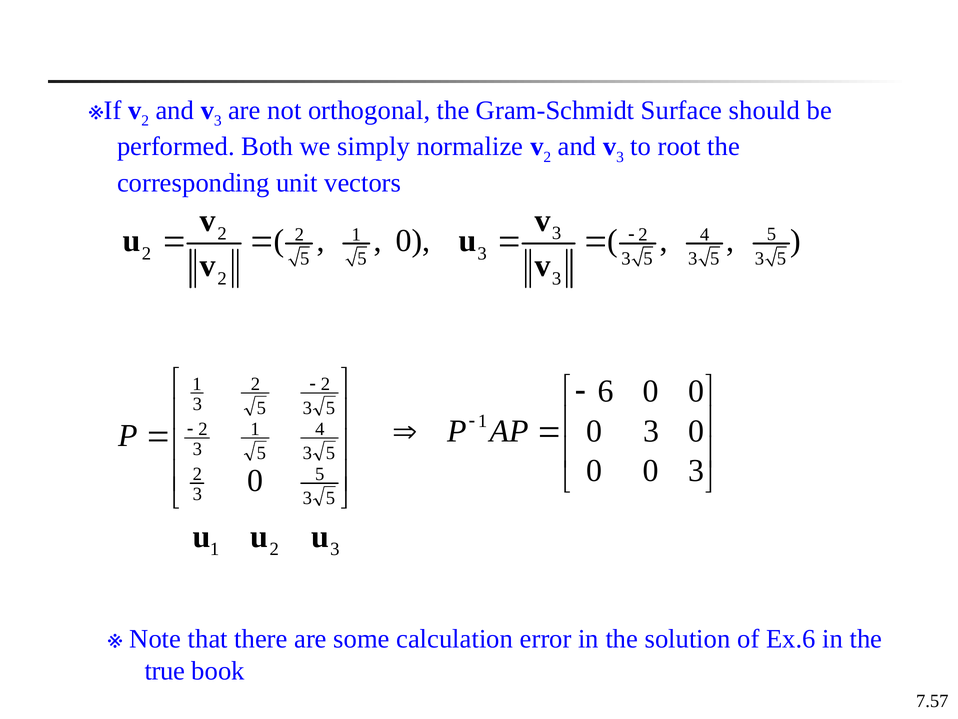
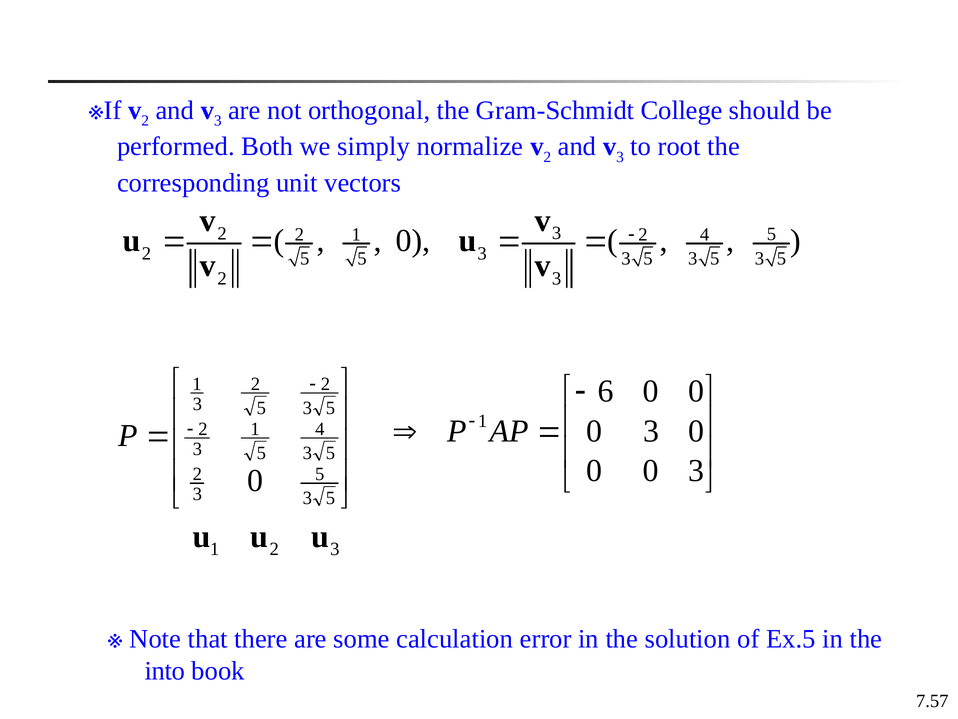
Surface: Surface -> College (682, 110)
Ex.6: Ex.6 -> Ex.5 (791, 638)
true: true -> into (165, 670)
